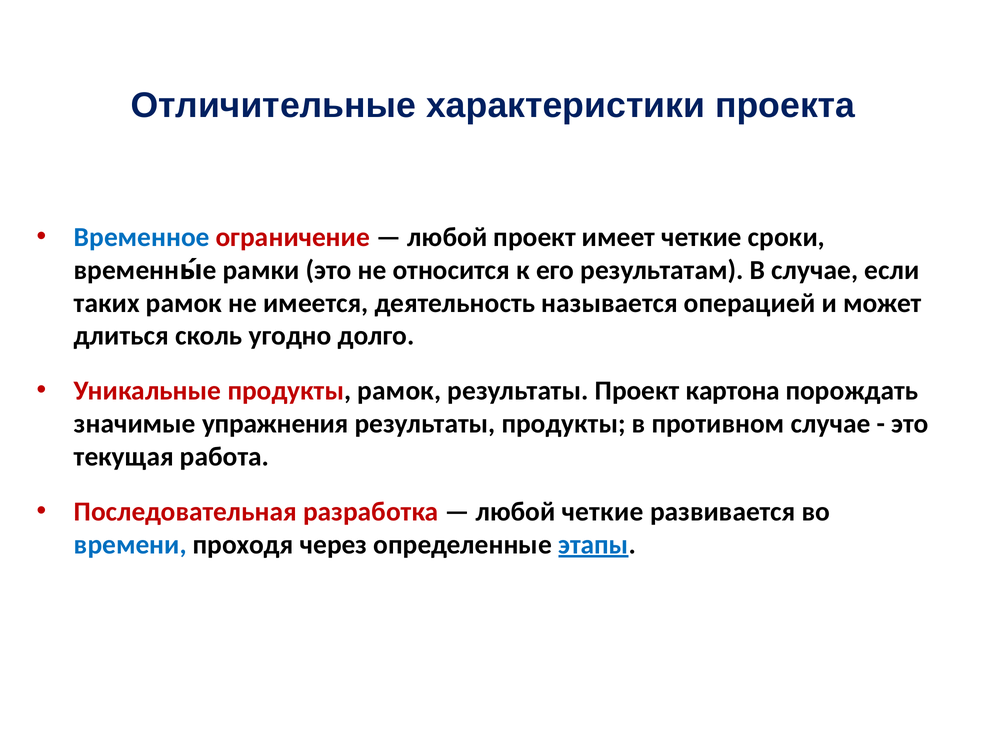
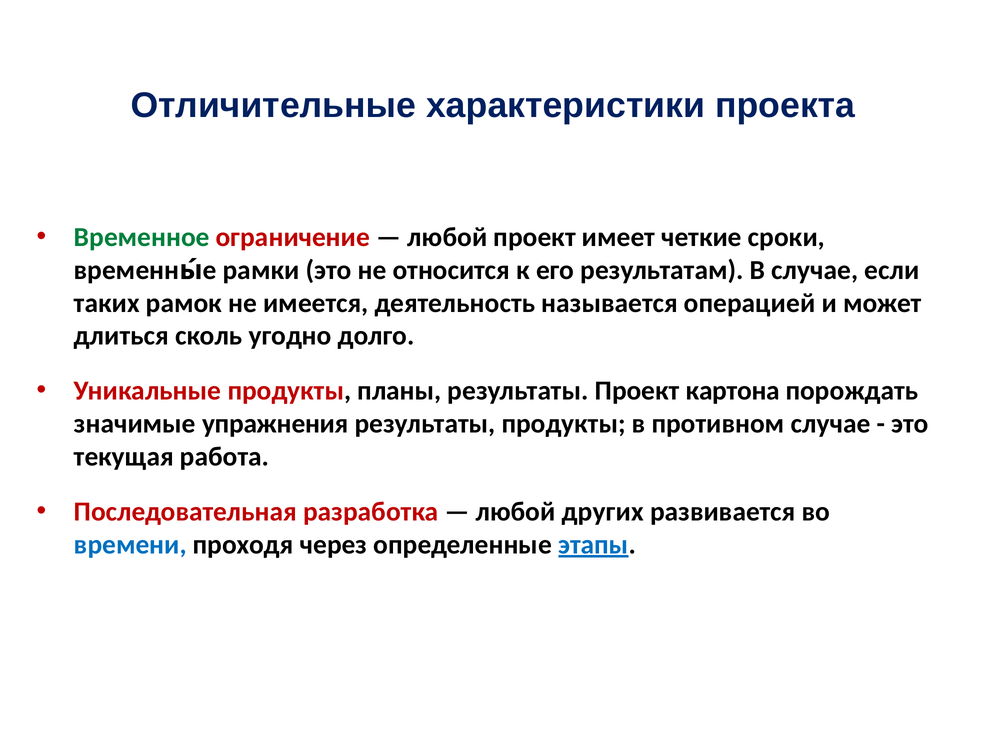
Временное colour: blue -> green (142, 237)
продукты рамок: рамок -> планы (399, 391)
любой четкие: четкие -> других (603, 512)
